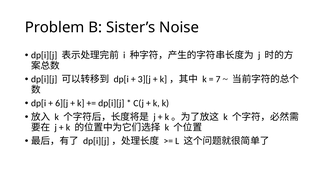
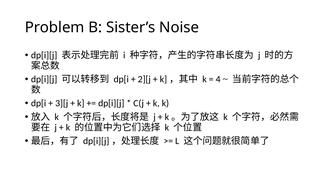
3][j: 3][j -> 2][j (144, 79)
7: 7 -> 4 (218, 79)
6][j: 6][j -> 3][j (62, 103)
